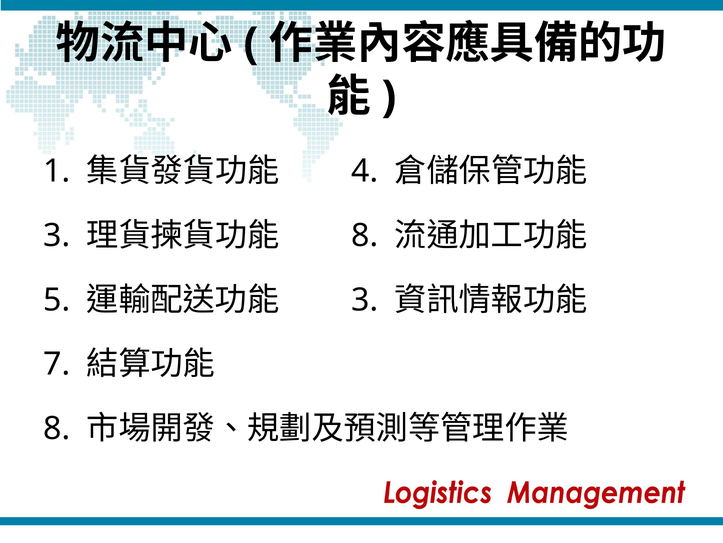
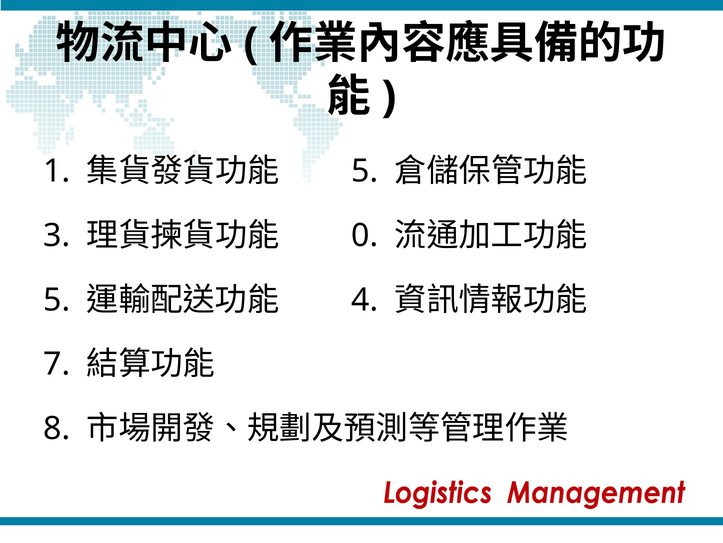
4: 4 -> 5 (365, 171)
8: 8 -> 0 (365, 235)
3: 3 -> 4 (365, 299)
